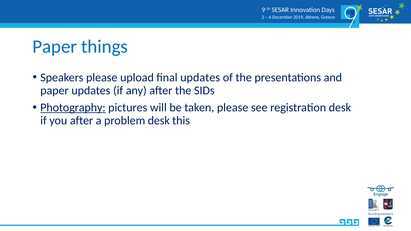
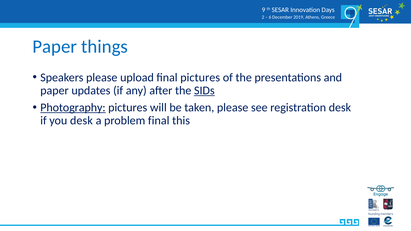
final updates: updates -> pictures (200, 78)
SIDs underline: none -> present (204, 90)
you after: after -> desk (81, 121)
problem desk: desk -> final (159, 121)
